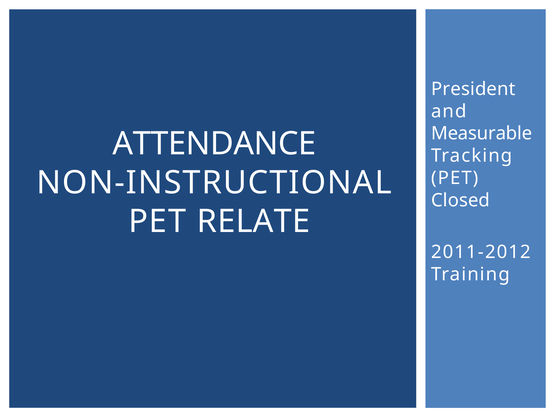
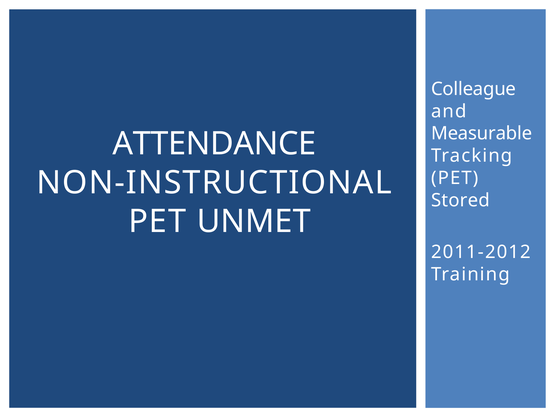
President: President -> Colleague (474, 89)
Closed: Closed -> Stored (461, 200)
RELATE: RELATE -> UNMET (254, 221)
